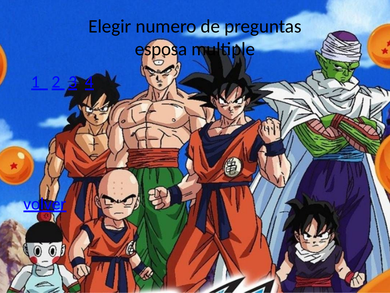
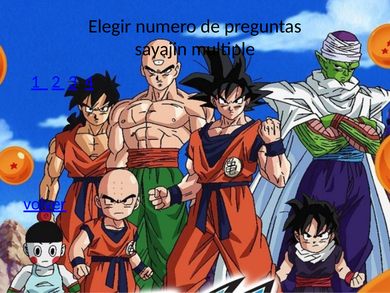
esposa: esposa -> sayajin (161, 49)
